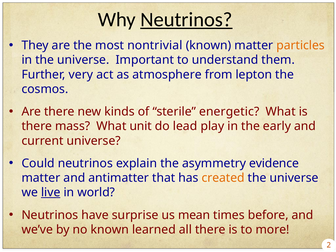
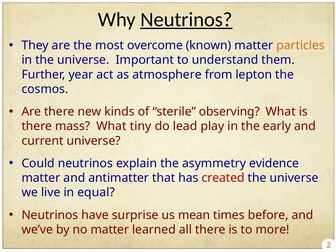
nontrivial: nontrivial -> overcome (155, 45)
very: very -> year (81, 75)
energetic: energetic -> observing (229, 112)
unit: unit -> tiny (141, 126)
created colour: orange -> red (223, 178)
live underline: present -> none (51, 192)
world: world -> equal (96, 192)
no known: known -> matter (110, 230)
